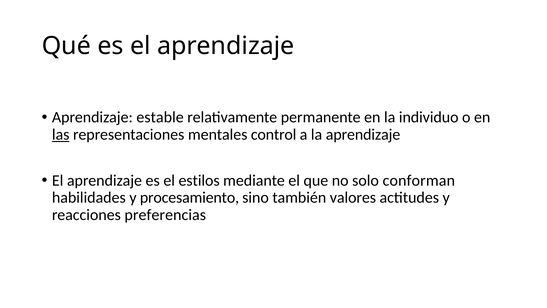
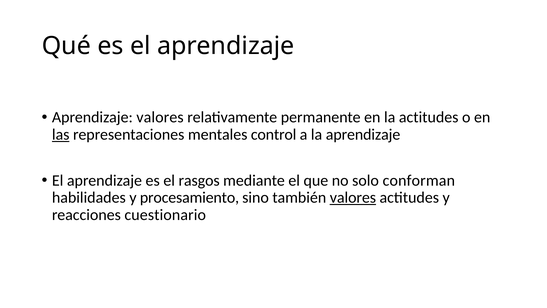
Aprendizaje estable: estable -> valores (160, 117)
la individuo: individuo -> actitudes (429, 117)
estilos: estilos -> rasgos (199, 180)
valores underline: none -> present (353, 197)
preferencias: preferencias -> cuestionario (165, 215)
